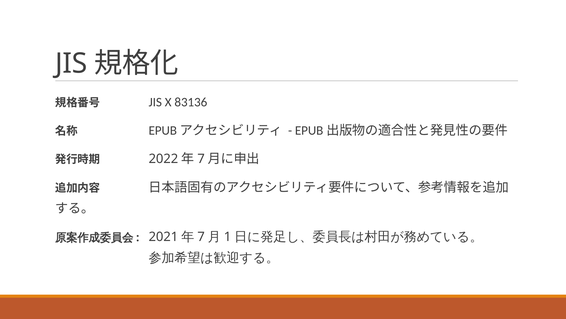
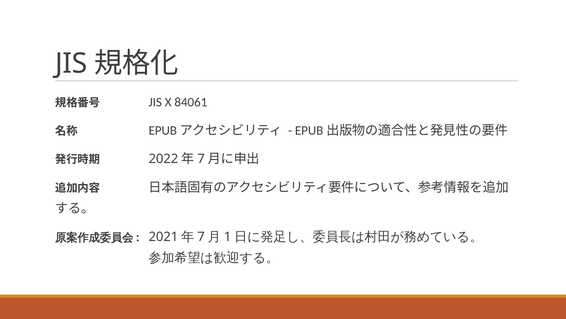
83136: 83136 -> 84061 (191, 102)
